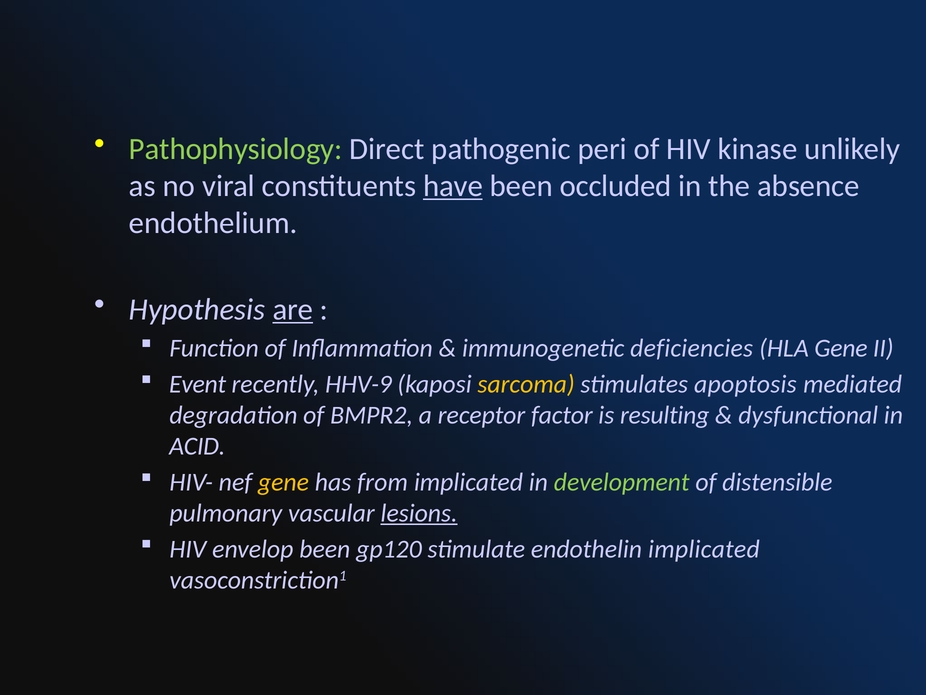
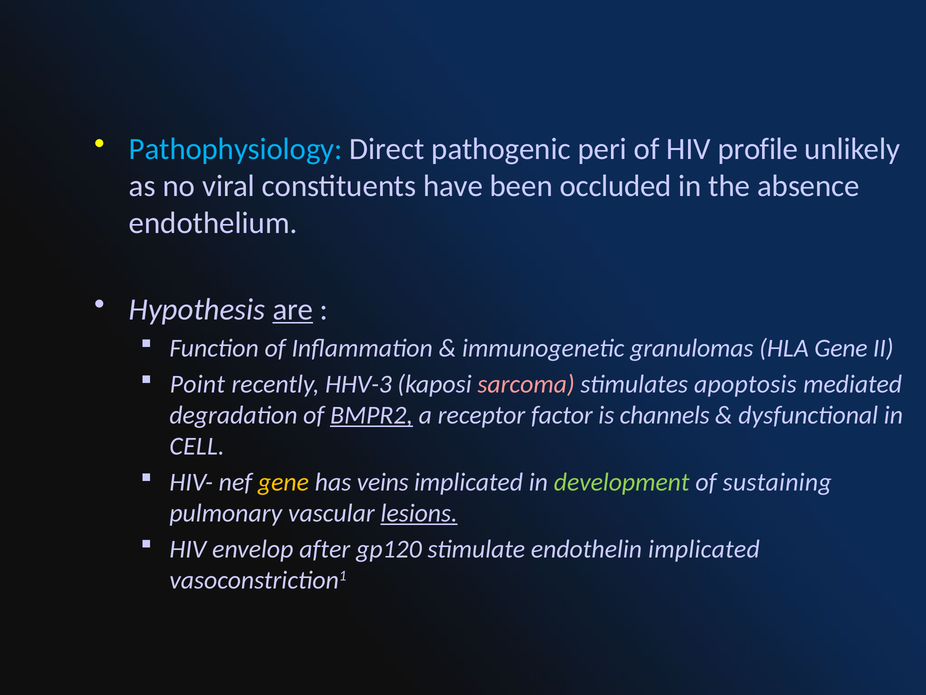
Pathophysiology colour: light green -> light blue (236, 149)
kinase: kinase -> profile (758, 149)
have underline: present -> none (453, 186)
deficiencies: deficiencies -> granulomas (692, 348)
Event: Event -> Point (197, 384)
HHV-9: HHV-9 -> HHV-3 (359, 384)
sarcoma colour: yellow -> pink (526, 384)
BMPR2 underline: none -> present (372, 415)
resulting: resulting -> channels (665, 415)
ACID: ACID -> CELL (197, 446)
from: from -> veins (383, 482)
distensible: distensible -> sustaining (777, 482)
envelop been: been -> after (325, 549)
